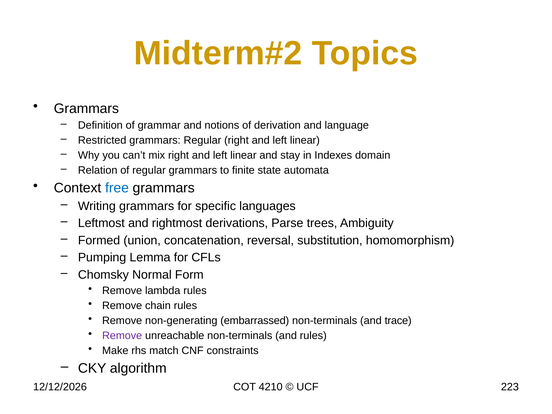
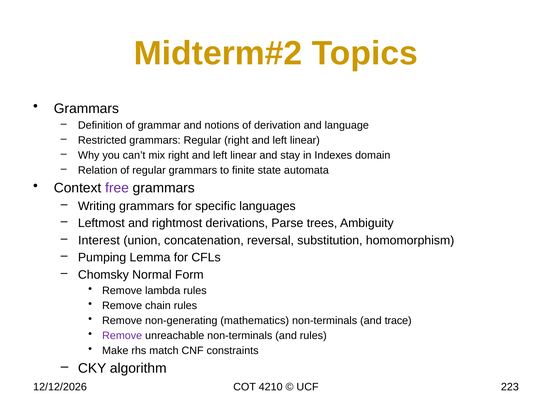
free colour: blue -> purple (117, 188)
Formed: Formed -> Interest (99, 240)
embarrassed: embarrassed -> mathematics (255, 321)
